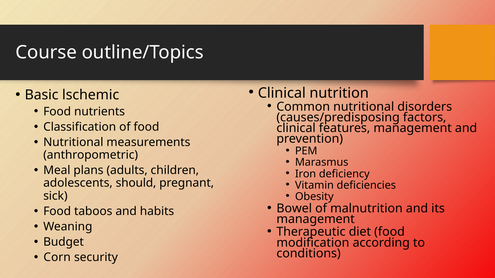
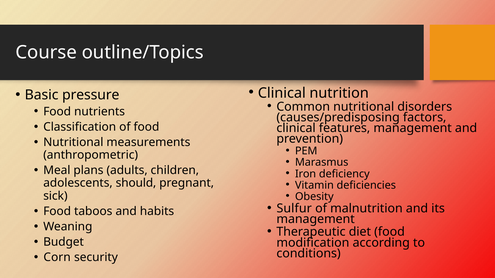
lschemic: lschemic -> pressure (91, 95)
Bowel: Bowel -> Sulfur (294, 209)
